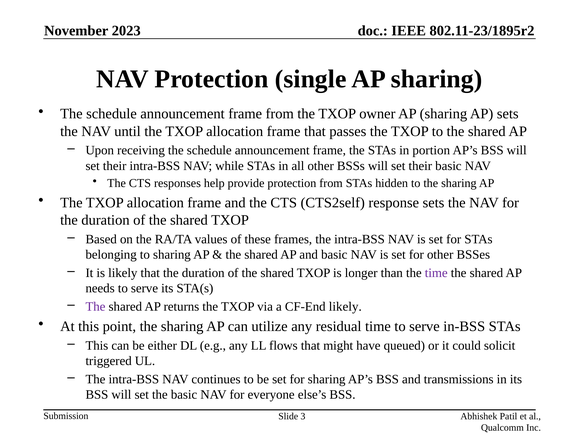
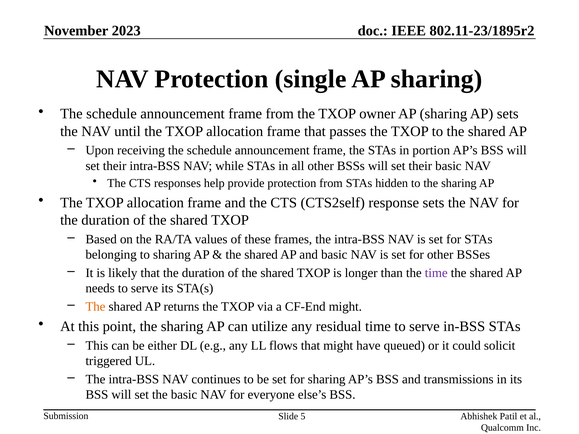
The colour: purple -> orange (95, 307)
CF-End likely: likely -> might (345, 307)
3: 3 -> 5 (303, 416)
